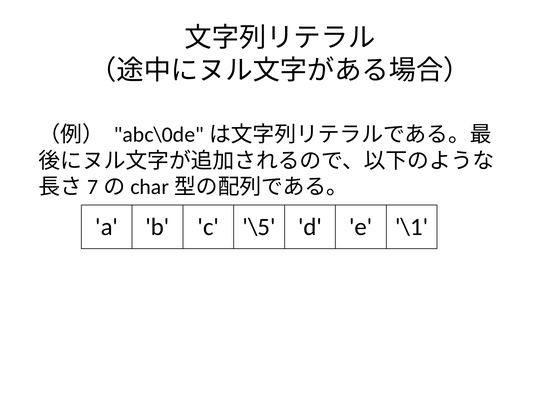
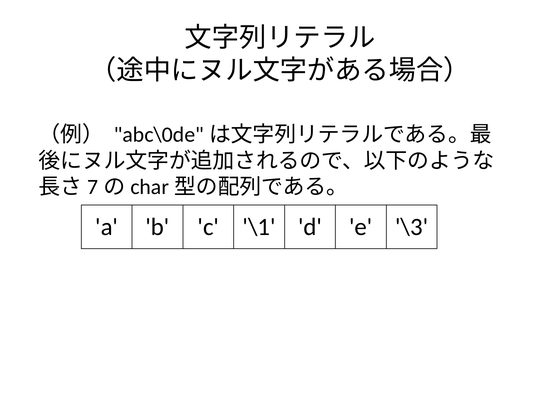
\5: \5 -> \1 (259, 227)
\1: \1 -> \3 (412, 227)
